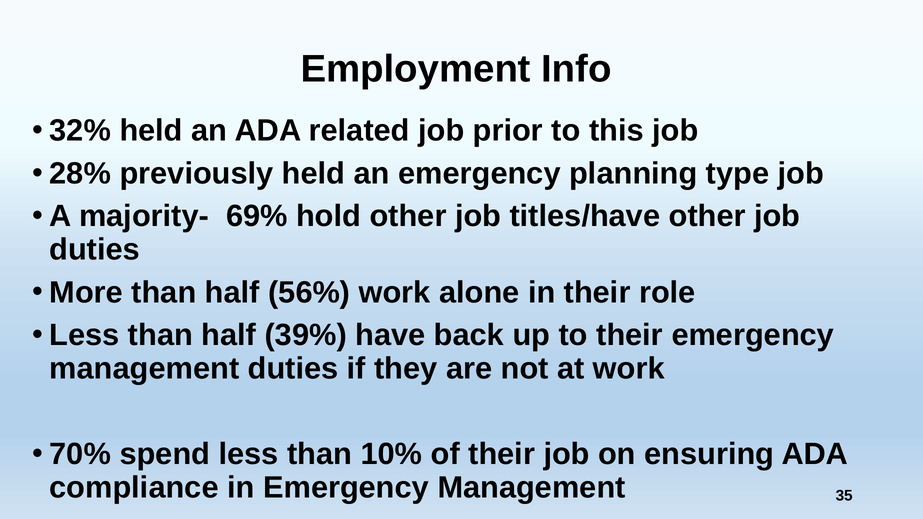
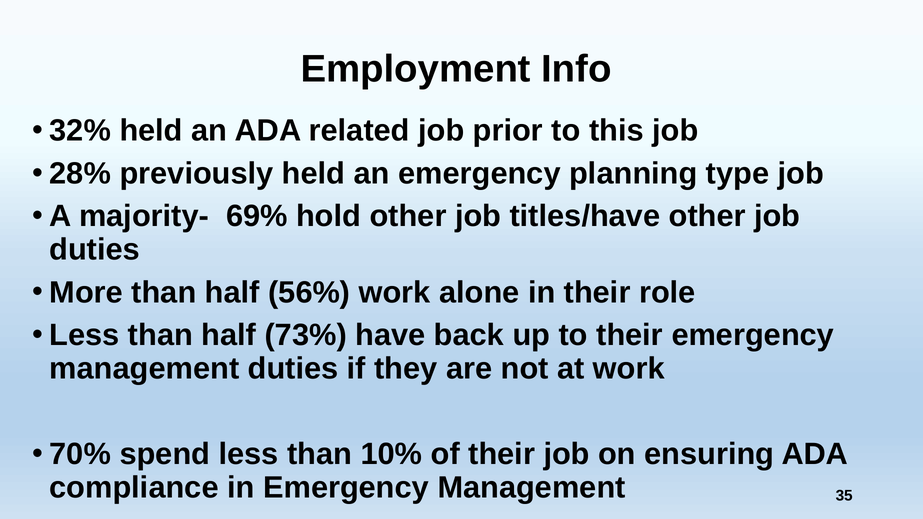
39%: 39% -> 73% (306, 335)
